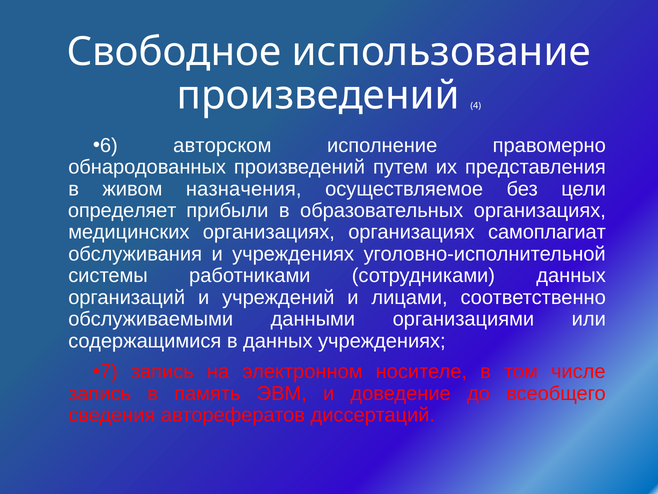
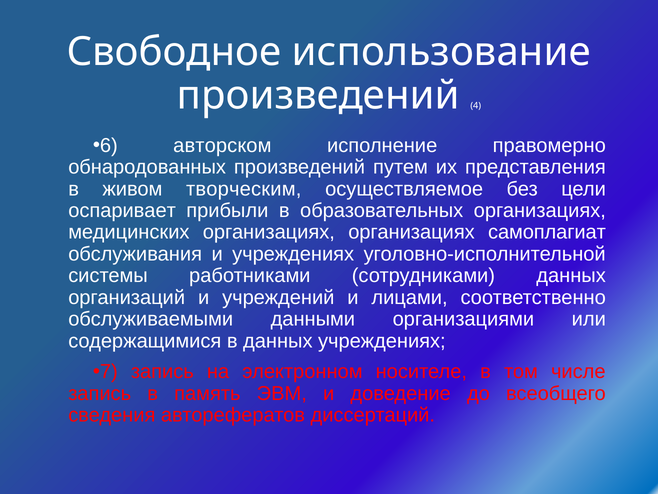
назначения: назначения -> творческим (244, 189)
определяет: определяет -> оспаривает (122, 210)
